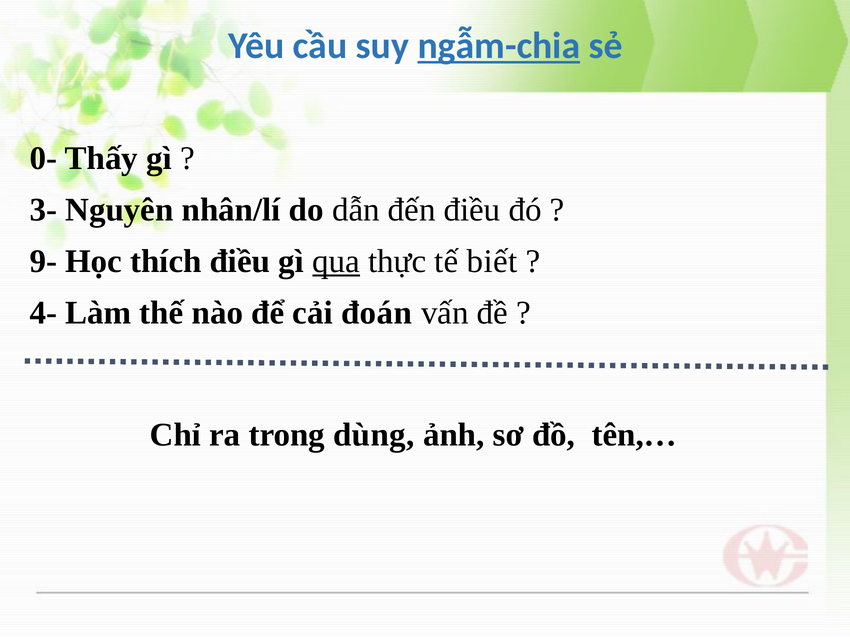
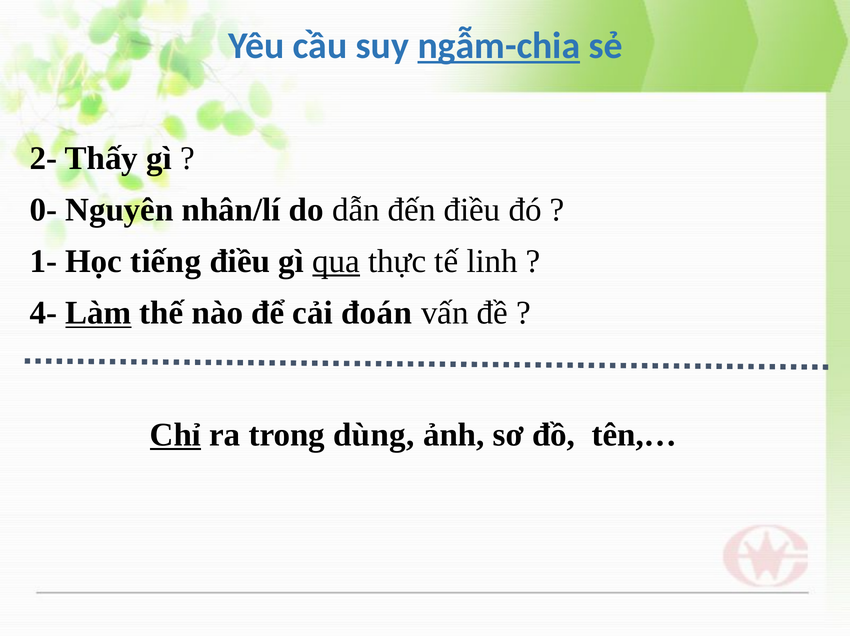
0-: 0- -> 2- (43, 159)
3-: 3- -> 0- (43, 210)
9-: 9- -> 1- (43, 262)
thích: thích -> tiếng (166, 262)
biết: biết -> linh (492, 262)
Làm underline: none -> present (98, 313)
Chỉ underline: none -> present (175, 435)
